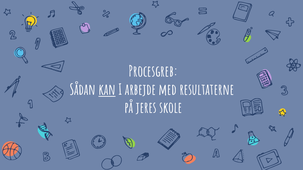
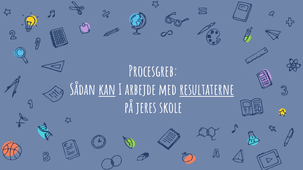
resultaterne underline: none -> present (207, 90)
